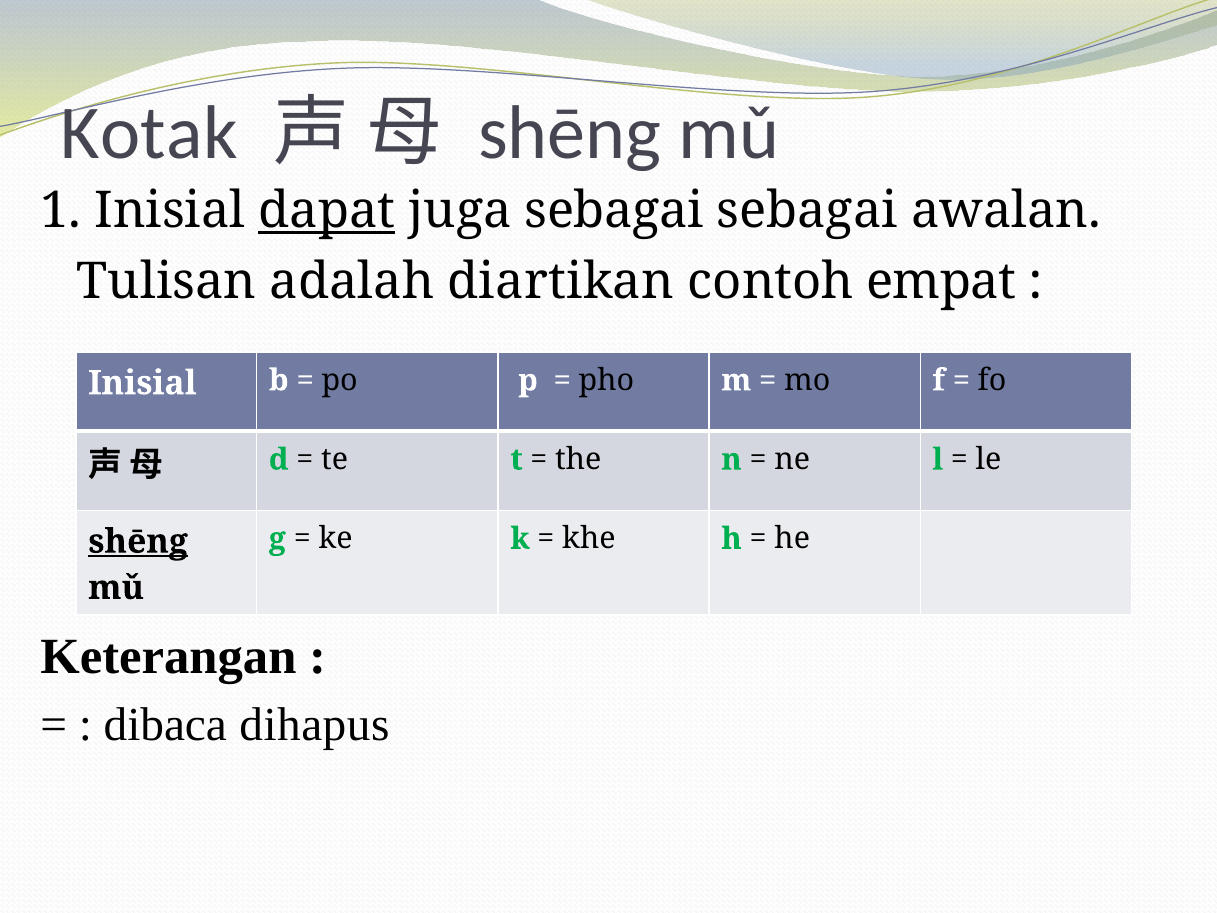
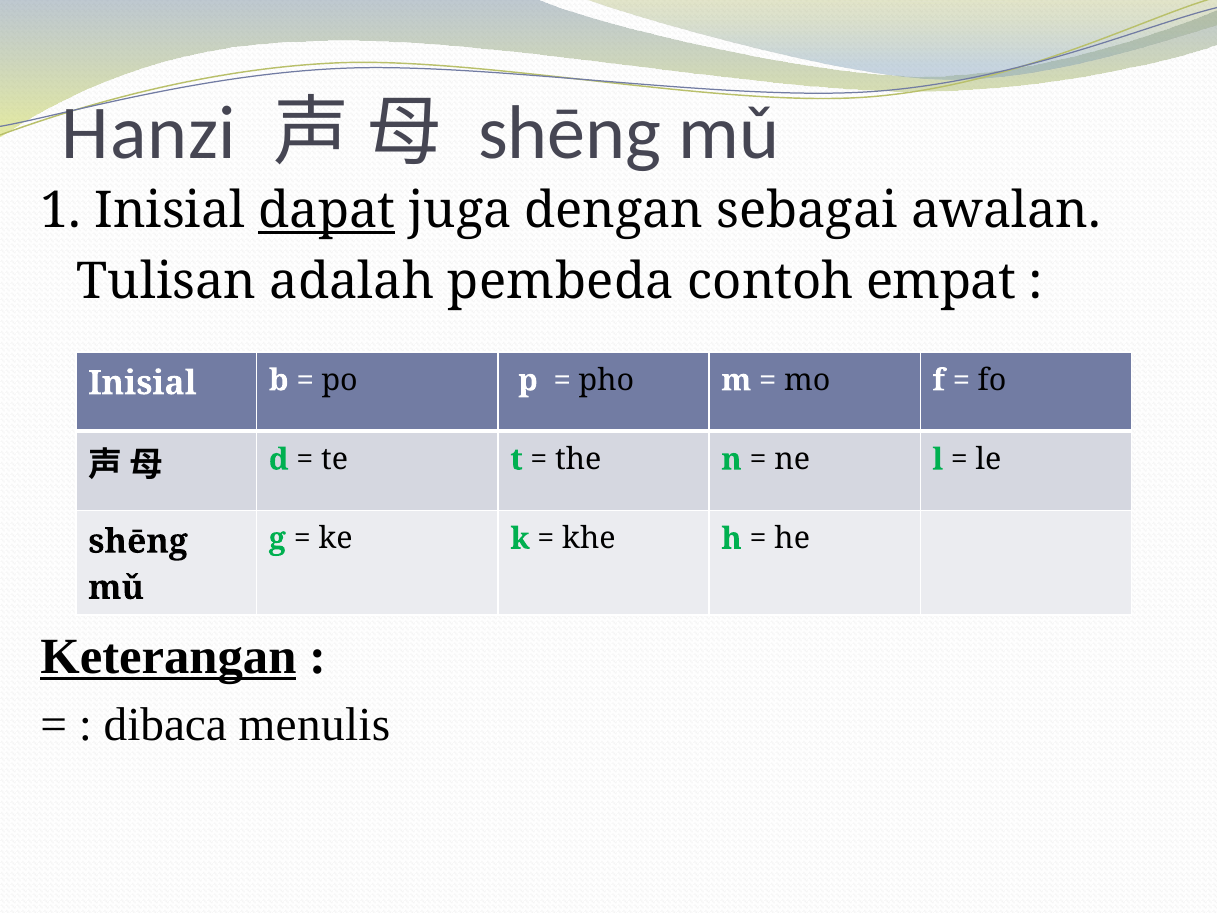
Kotak: Kotak -> Hanzi (149, 133)
juga sebagai: sebagai -> dengan (614, 211)
diartikan: diartikan -> pembeda (561, 282)
shēng underline: present -> none (138, 541)
Keterangan underline: none -> present (168, 656)
dihapus: dihapus -> menulis (314, 724)
